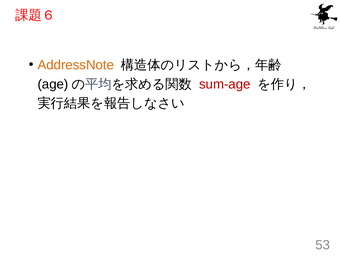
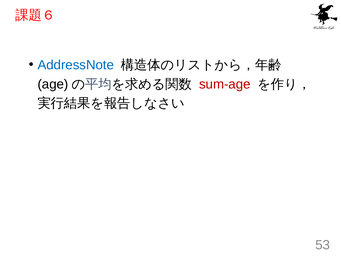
AddressNote colour: orange -> blue (76, 65)
